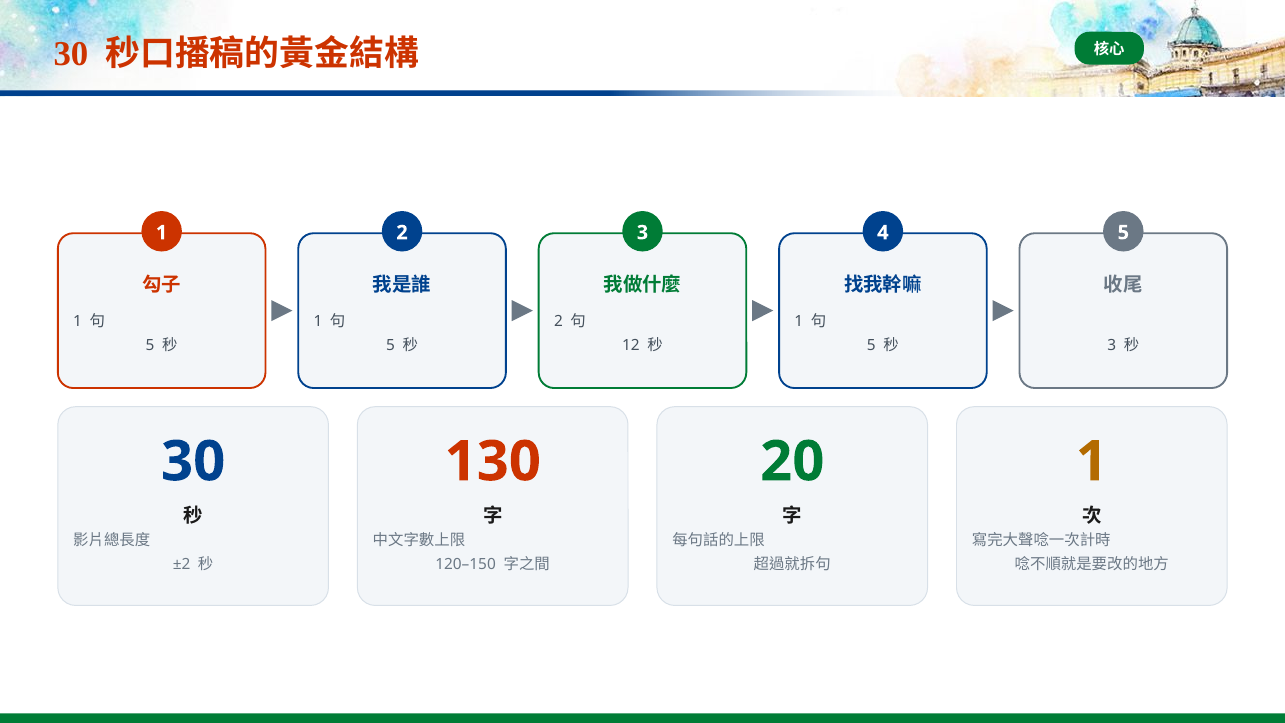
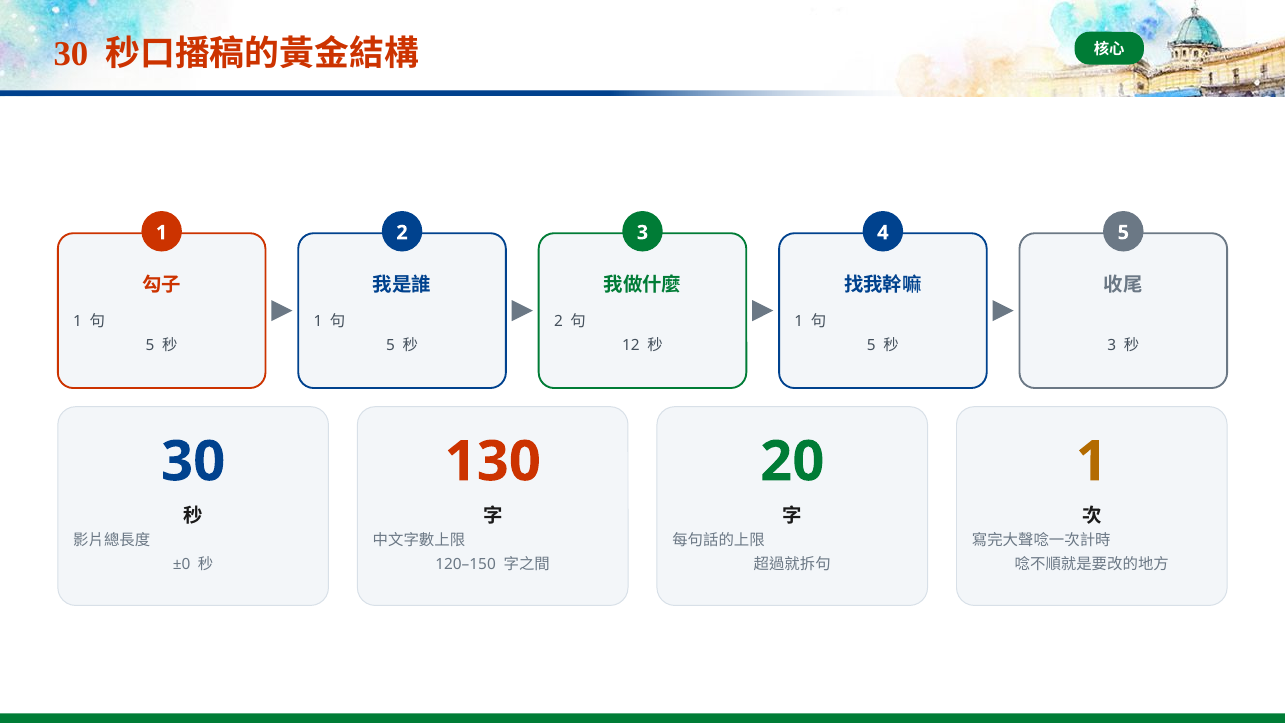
±2: ±2 -> ±0 (182, 564)
